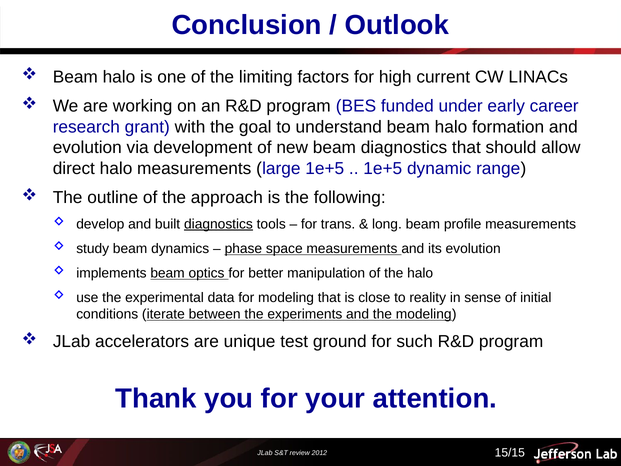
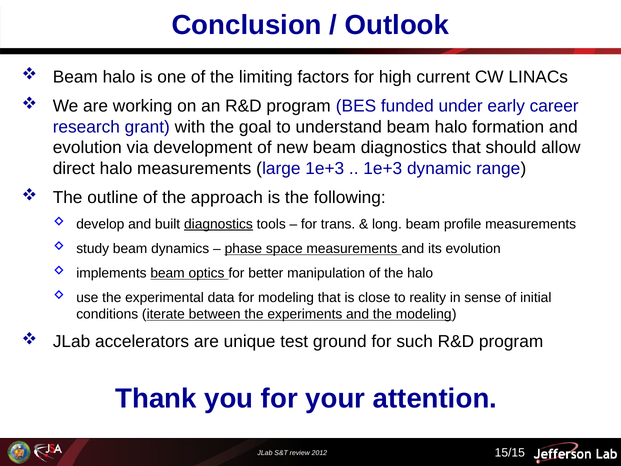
large 1e+5: 1e+5 -> 1e+3 (325, 168)
1e+5: 1e+5 -> 1e+3 (383, 168)
